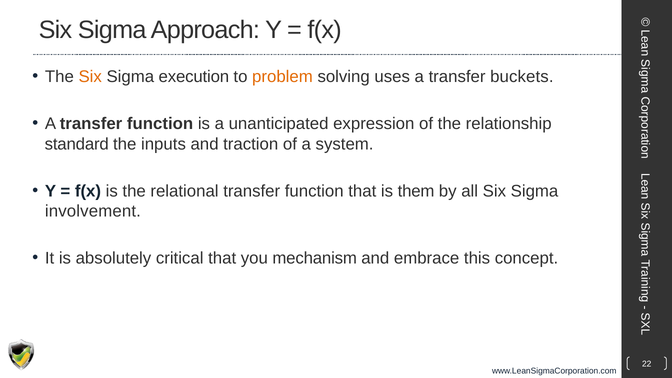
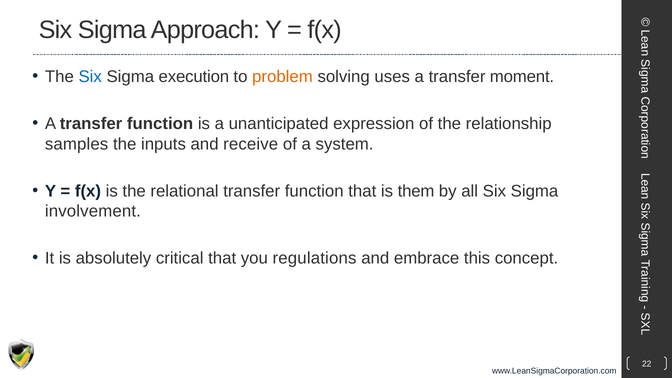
Six colour: orange -> blue (90, 77)
buckets: buckets -> moment (522, 77)
standard: standard -> samples (77, 144)
traction: traction -> receive (251, 144)
mechanism: mechanism -> regulations (315, 258)
